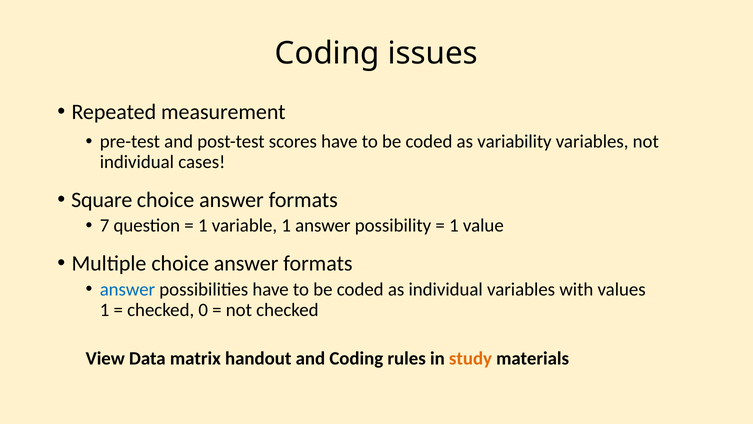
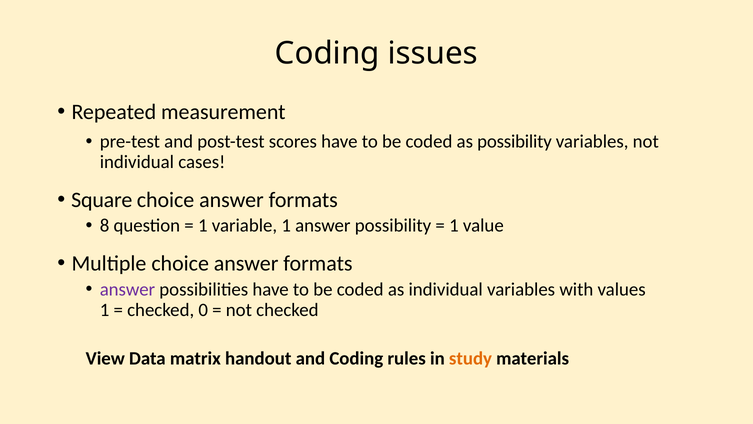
as variability: variability -> possibility (515, 142)
7: 7 -> 8 (105, 226)
answer colour: blue -> purple (127, 289)
